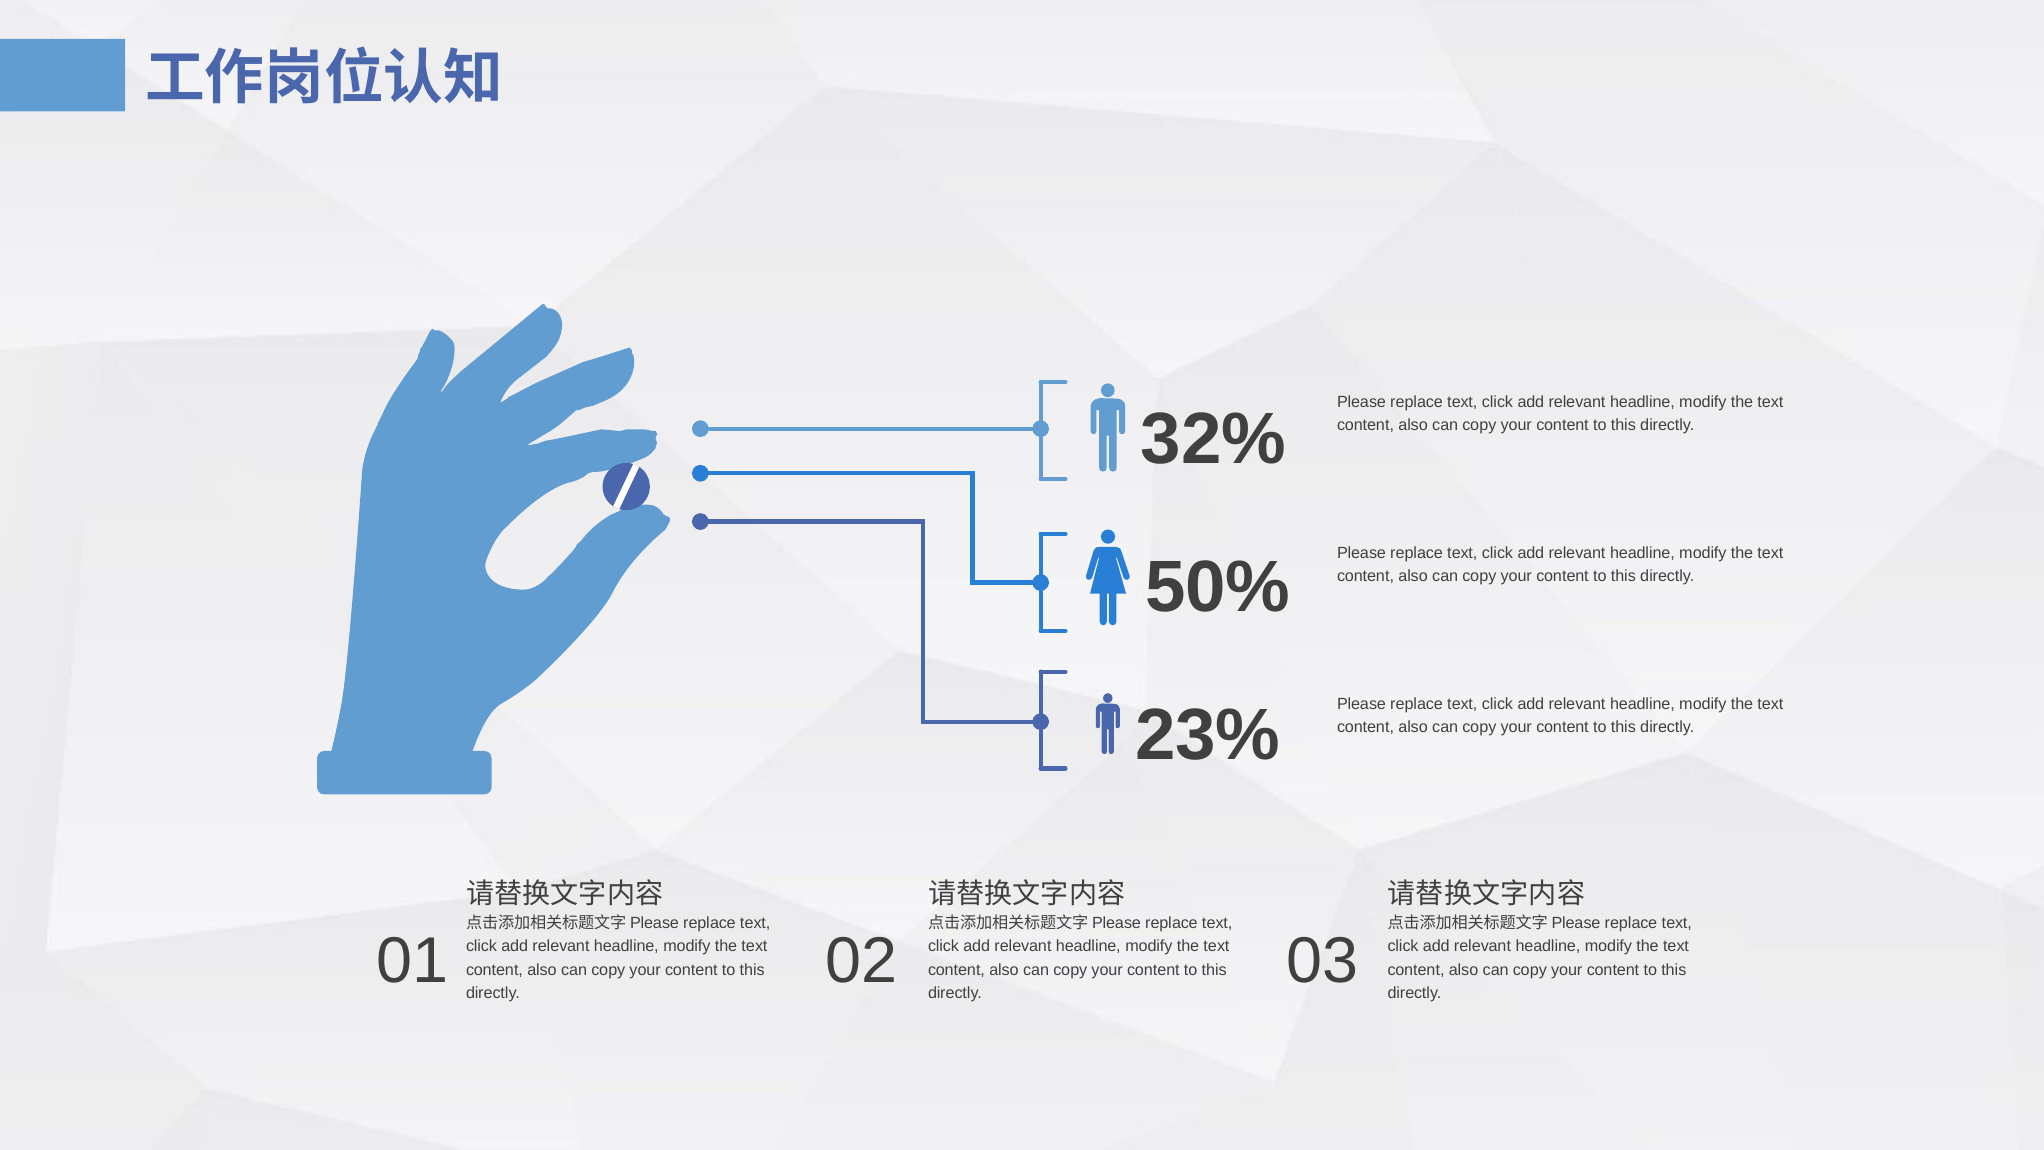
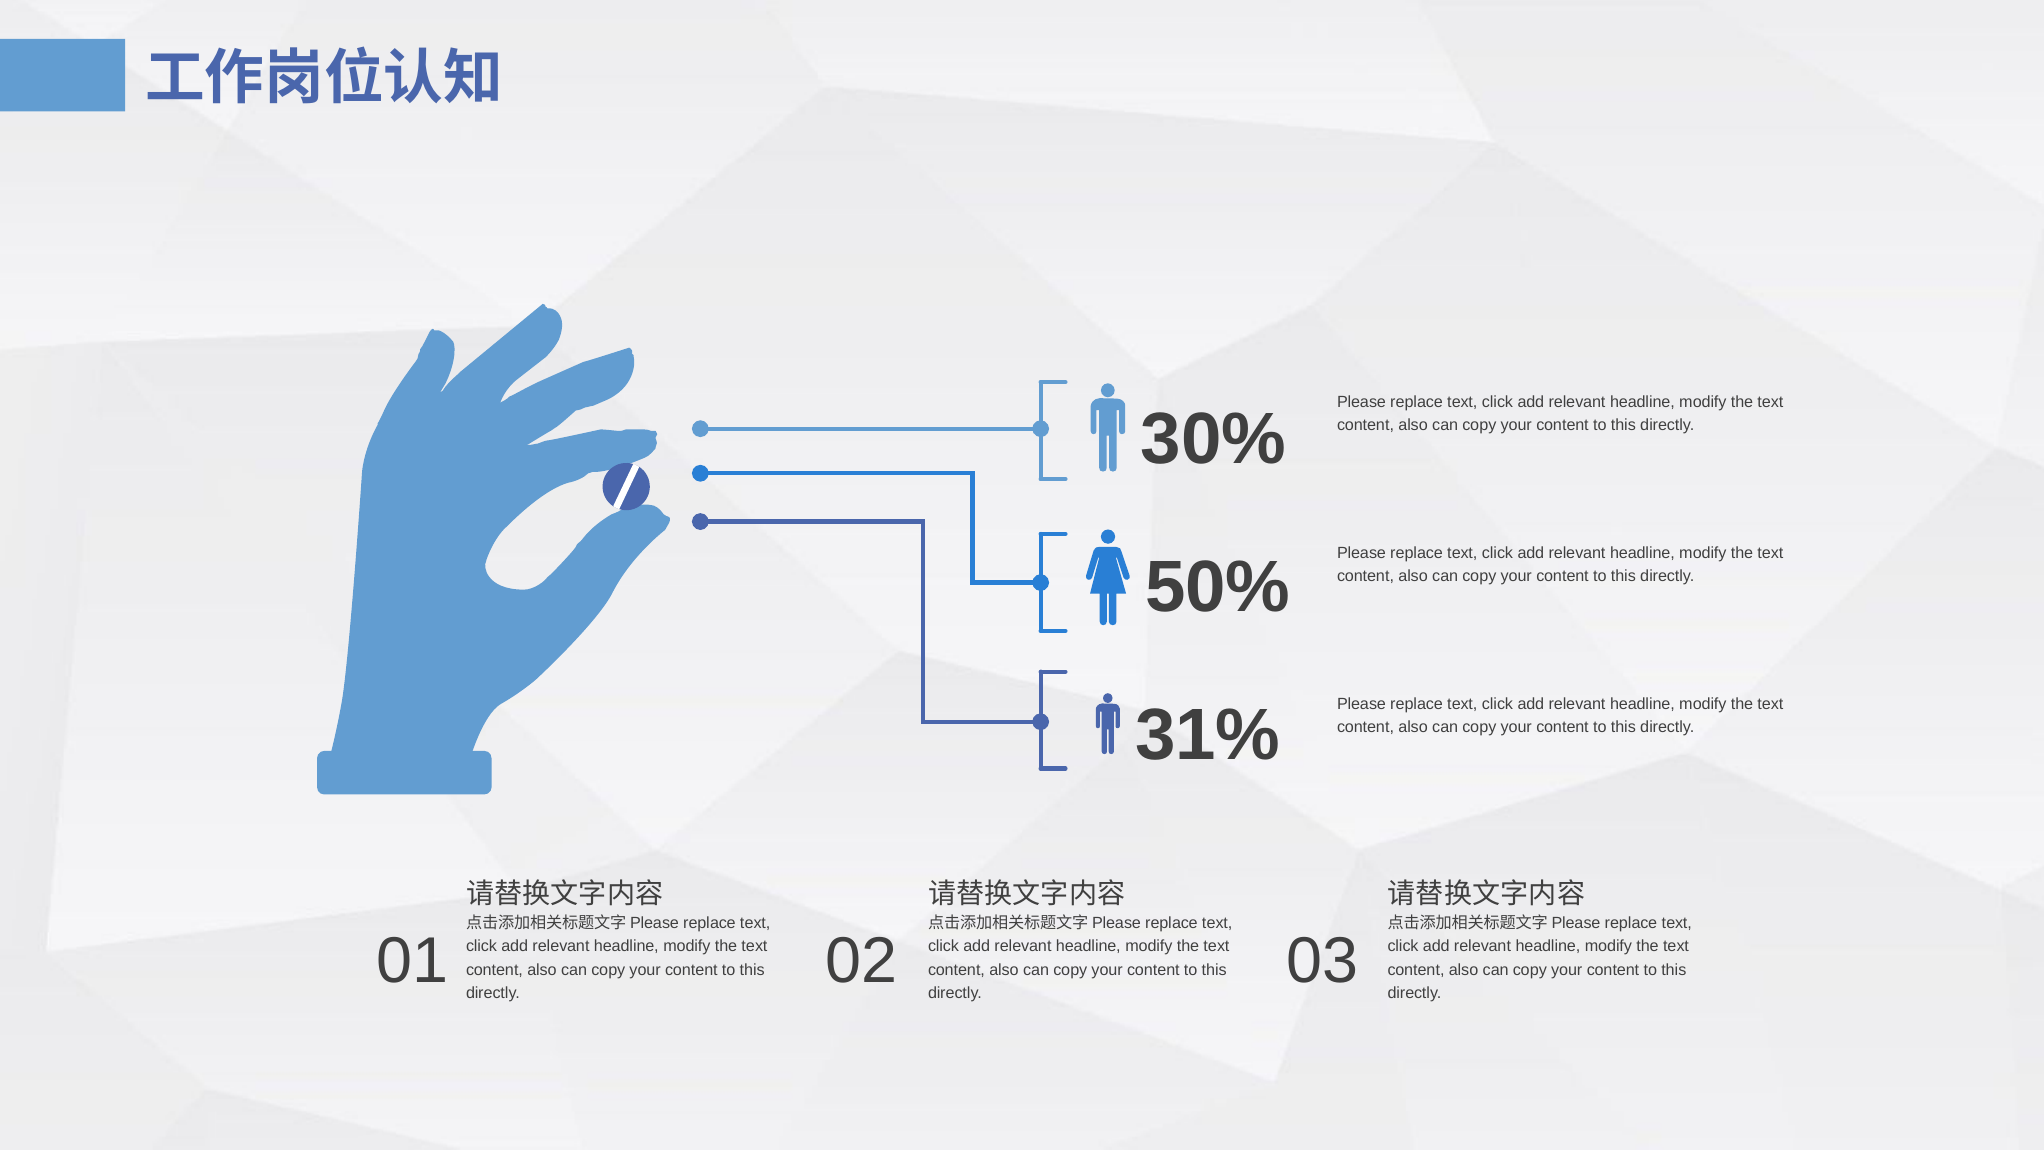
32%: 32% -> 30% (1214, 439)
23%: 23% -> 31% (1208, 735)
